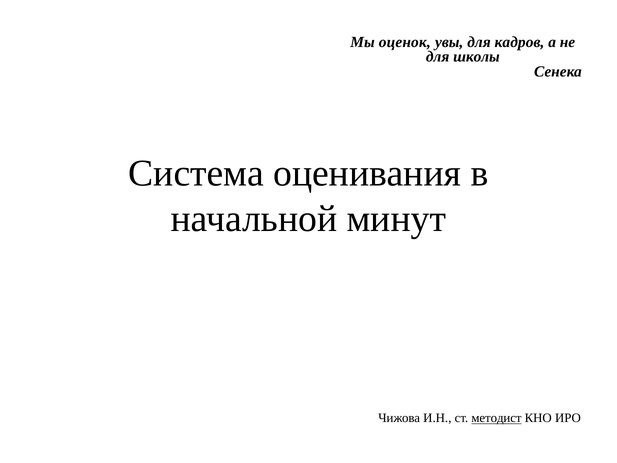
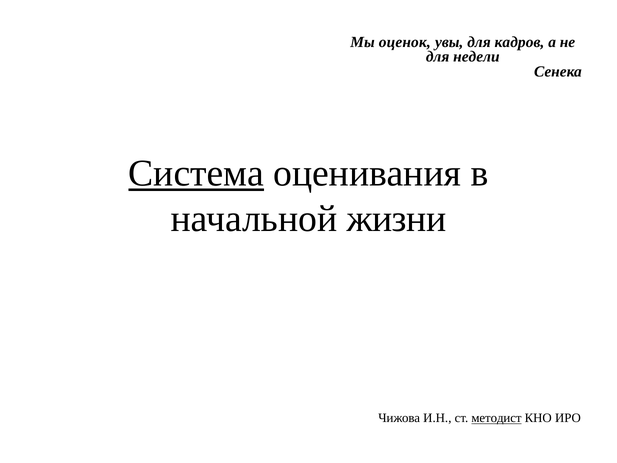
школы: школы -> недели (476, 57)
Система underline: none -> present (196, 173)
минут: минут -> жизни (397, 219)
